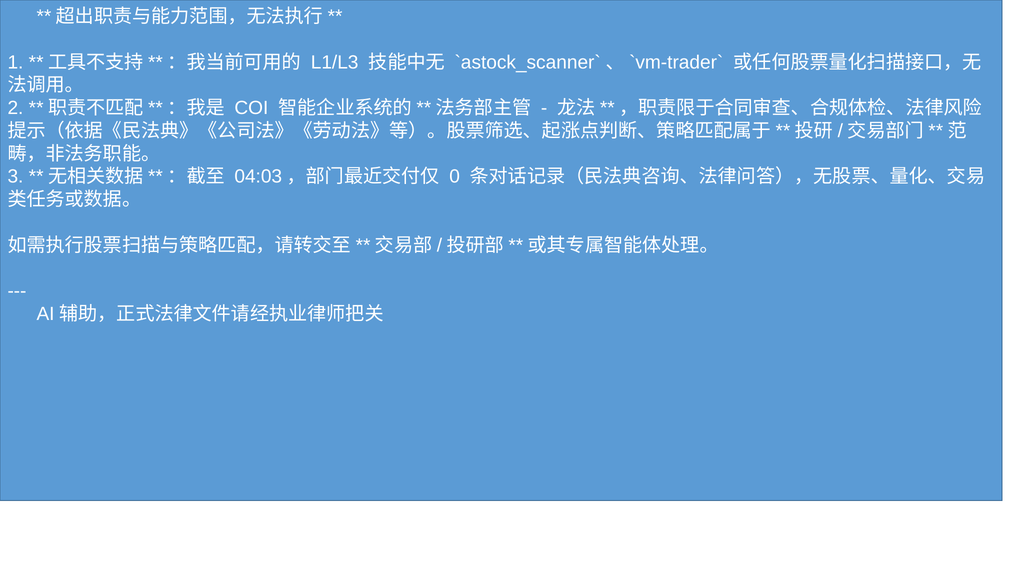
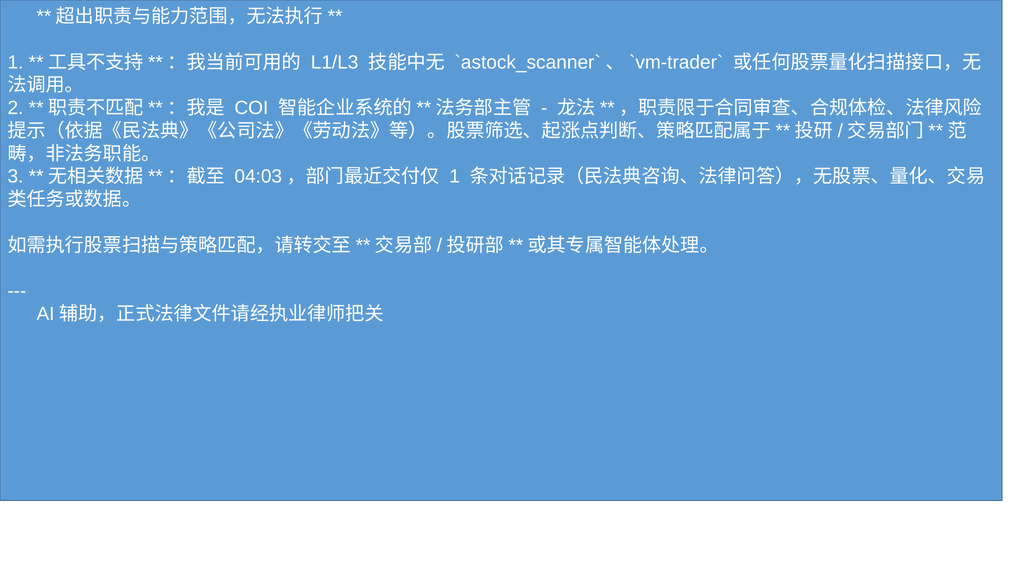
0: 0 -> 1 (455, 177)
